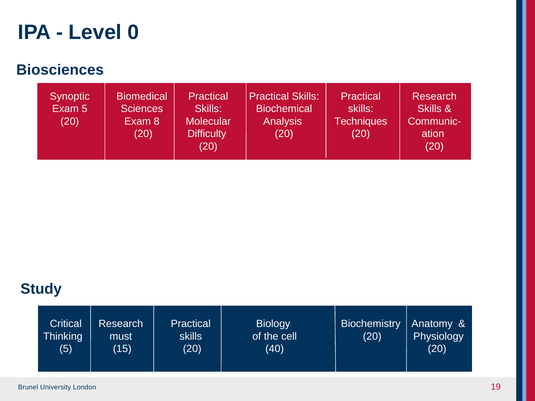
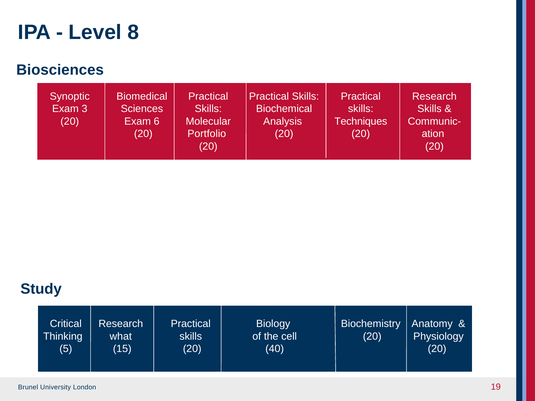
0: 0 -> 8 (133, 32)
Exam 5: 5 -> 3 (84, 109)
8: 8 -> 6 (157, 121)
Difficulty: Difficulty -> Portfolio (207, 134)
must: must -> what (121, 336)
